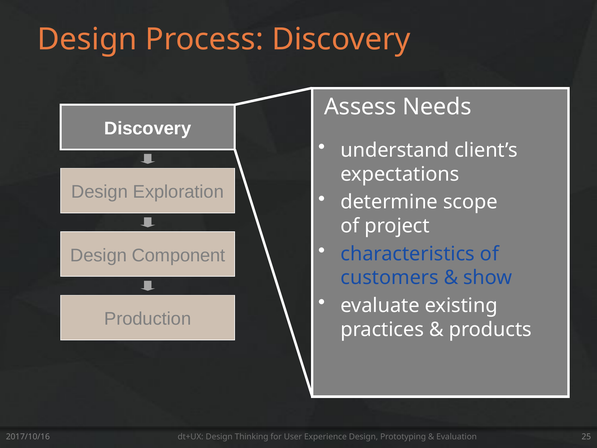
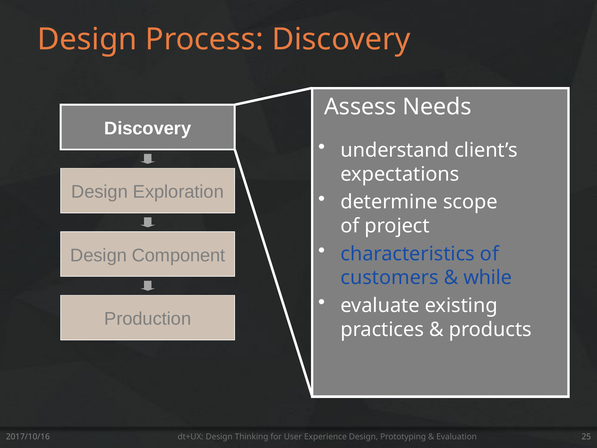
show: show -> while (488, 278)
